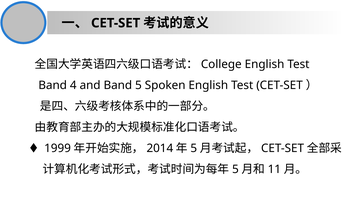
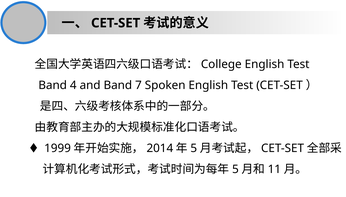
Band 5: 5 -> 7 (138, 85)
